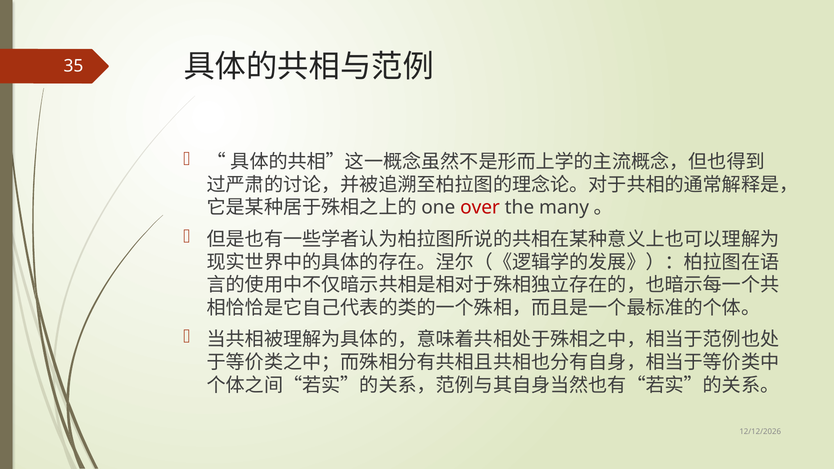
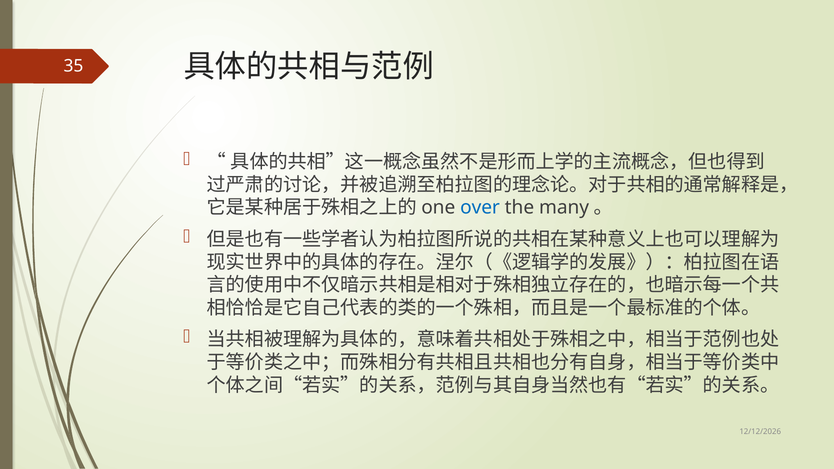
over colour: red -> blue (480, 208)
